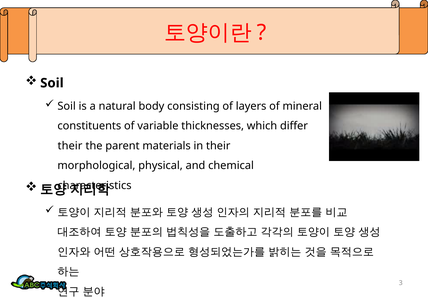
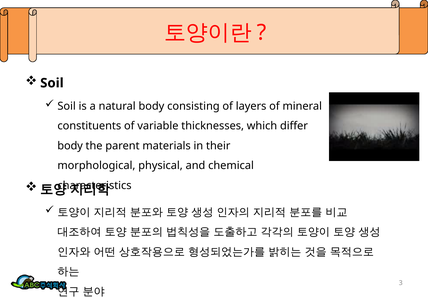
their: their -> body (70, 145)
